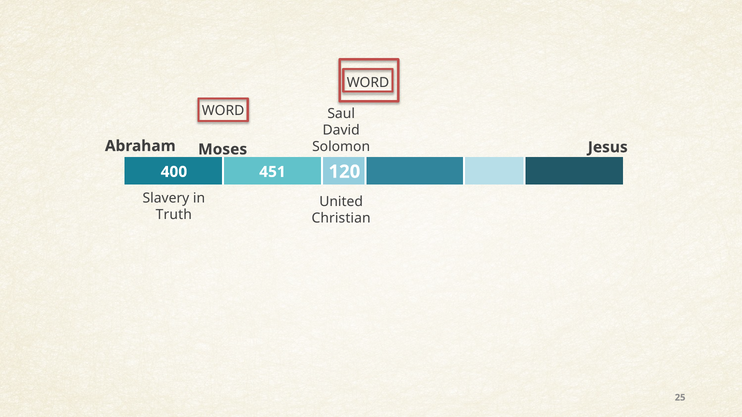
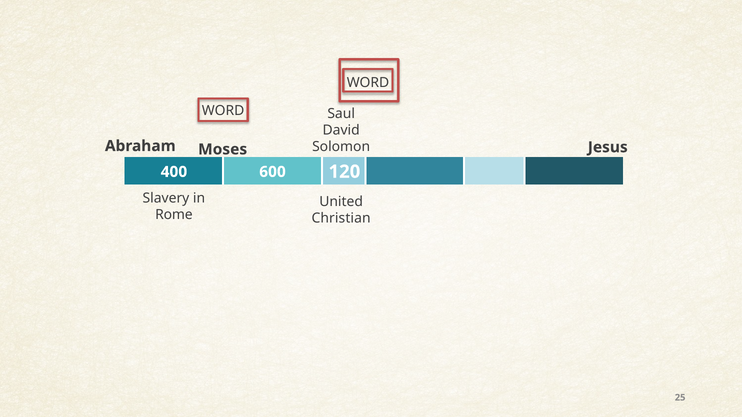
451: 451 -> 600 (273, 172)
Truth: Truth -> Rome (174, 215)
